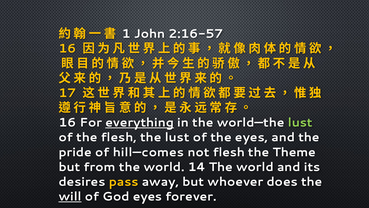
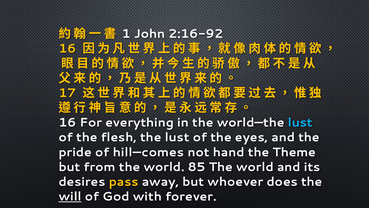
2:16-57: 2:16-57 -> 2:16-92 (196, 34)
everything underline: present -> none (140, 122)
lust colour: light green -> light blue (300, 122)
not flesh: flesh -> hand (229, 152)
14: 14 -> 85 (197, 167)
God eyes: eyes -> with (147, 196)
